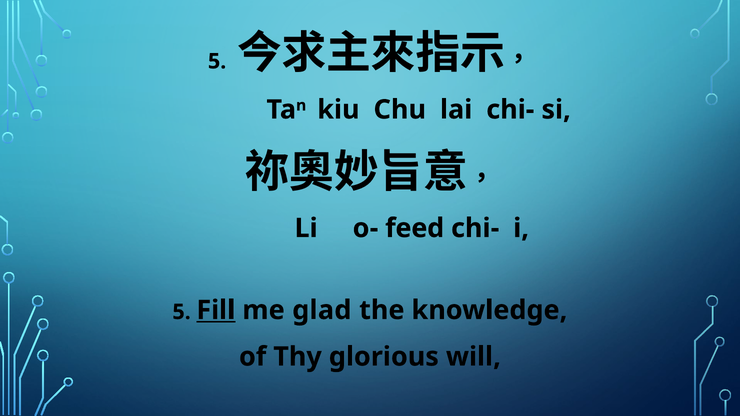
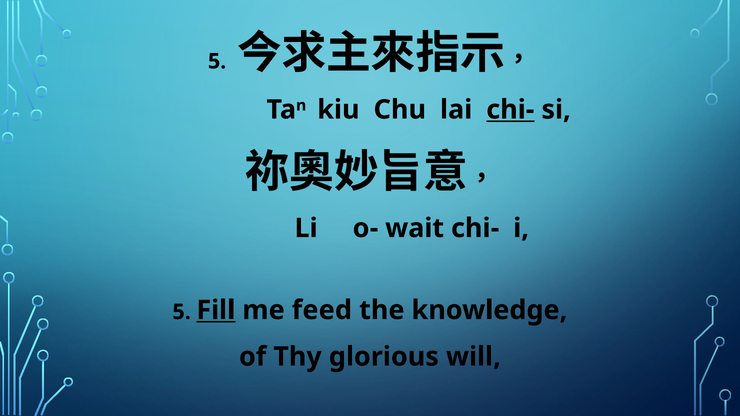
chi- underline: none -> present (510, 110)
feed: feed -> wait (415, 228)
glad: glad -> feed (322, 310)
